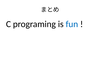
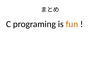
fun colour: blue -> orange (72, 24)
